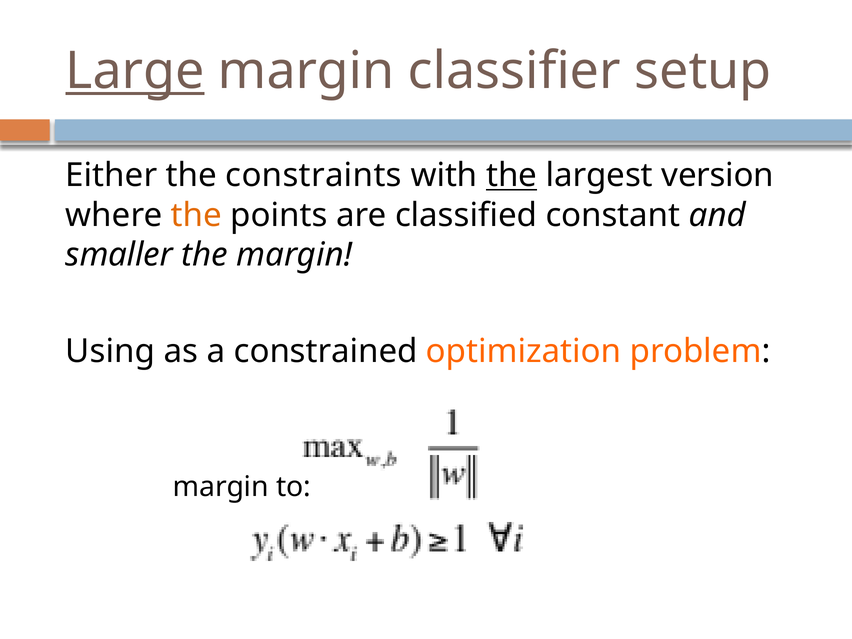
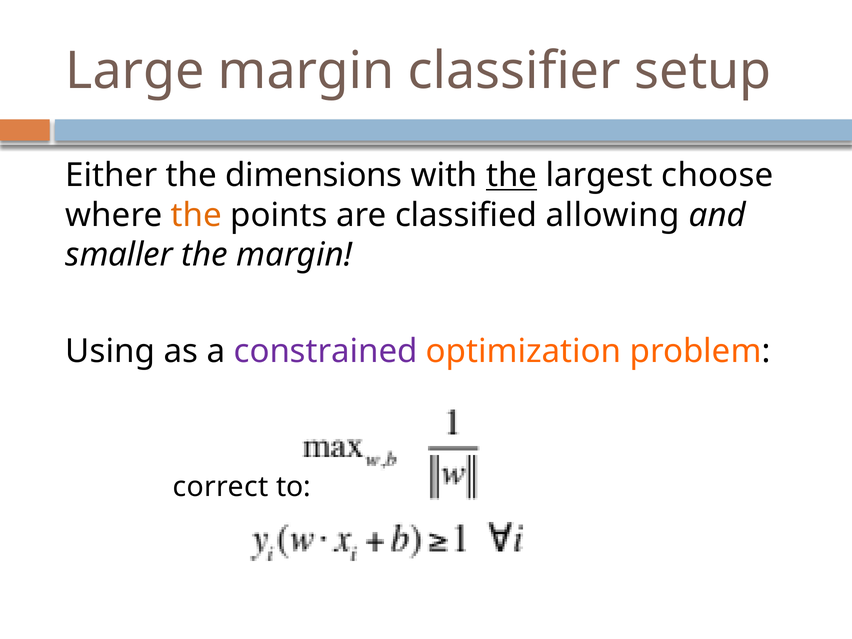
Large underline: present -> none (135, 71)
constraints: constraints -> dimensions (314, 175)
version: version -> choose (717, 175)
constant: constant -> allowing (613, 215)
constrained colour: black -> purple (326, 351)
margin: margin -> correct (221, 487)
